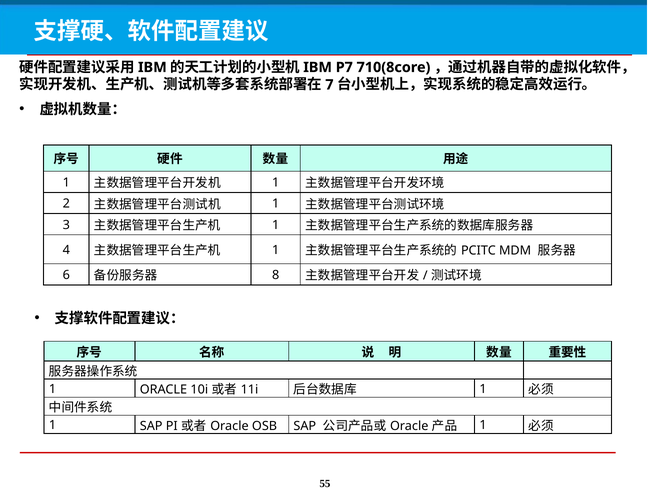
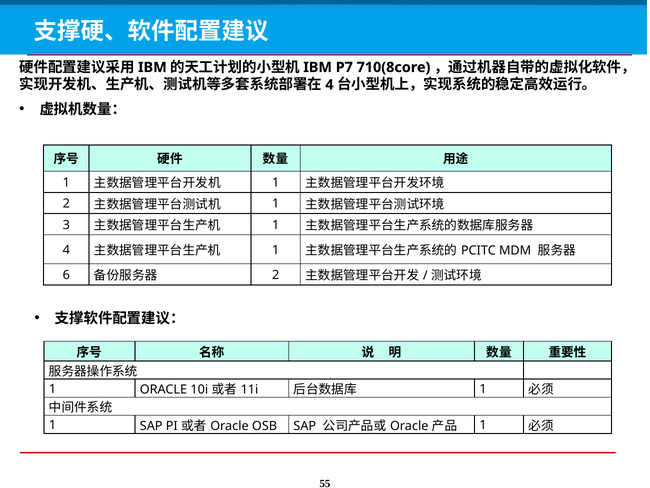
7: 7 -> 4 (329, 85)
8: 8 -> 2 (276, 275)
